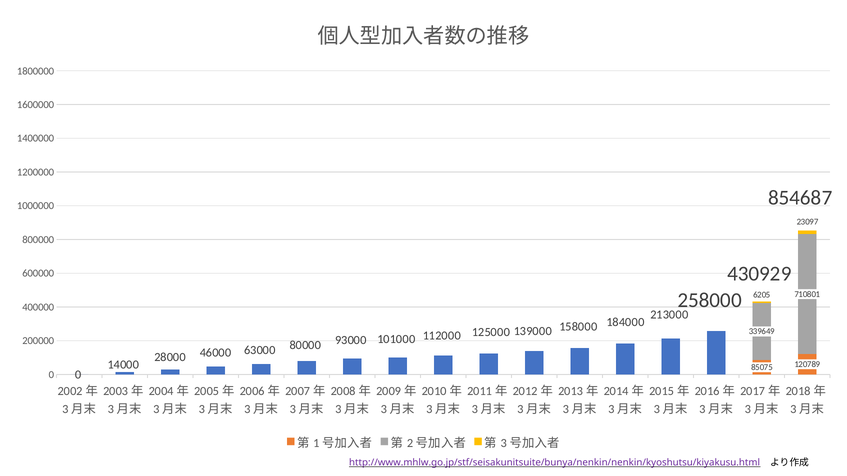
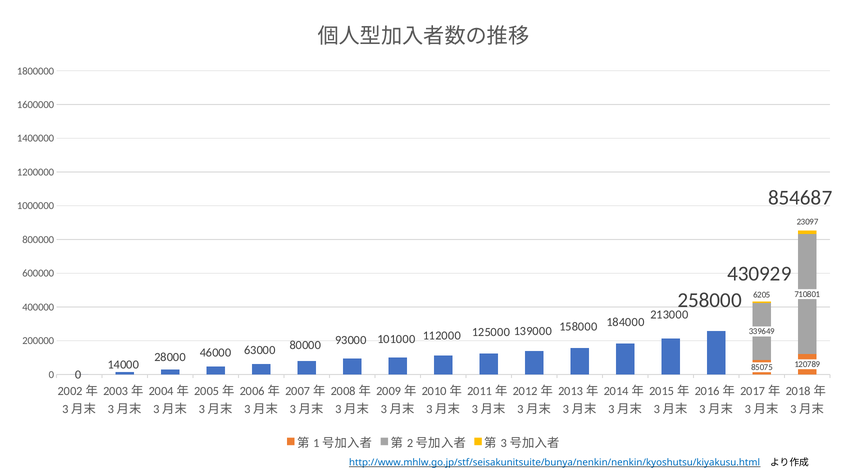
http://www.mhlw.go.jp/stf/seisakunitsuite/bunya/nenkin/nenkin/kyoshutsu/kiyakusu.html colour: purple -> blue (555, 463)
